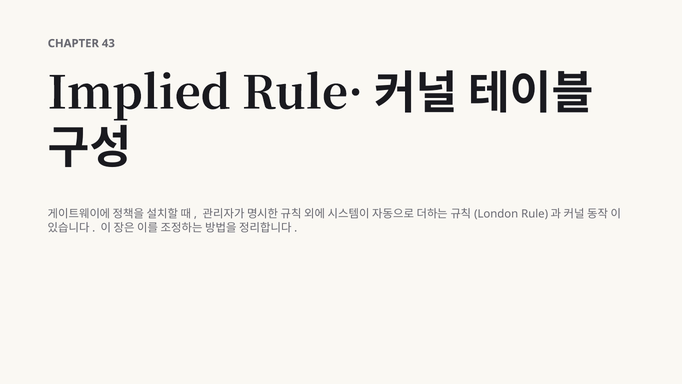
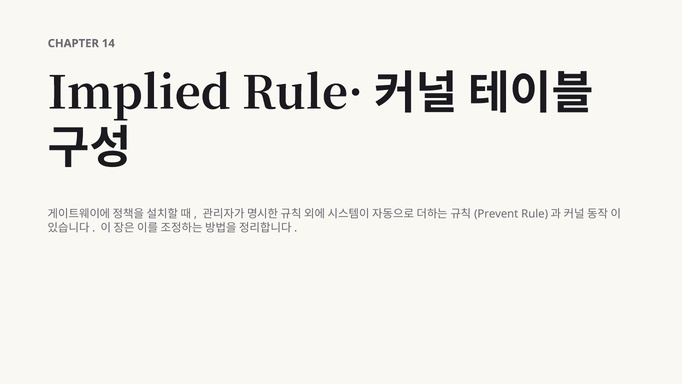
43: 43 -> 14 (108, 43)
London: London -> Prevent (496, 214)
